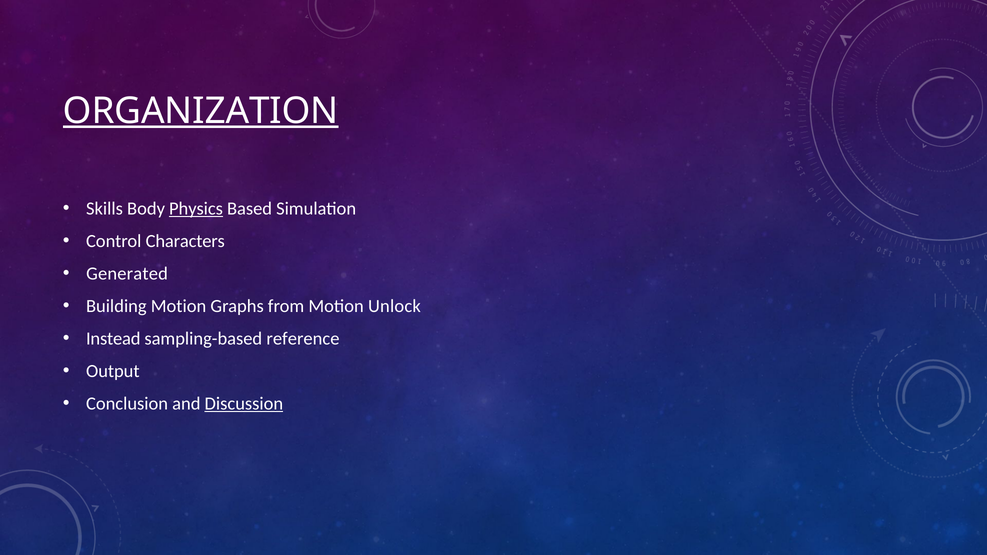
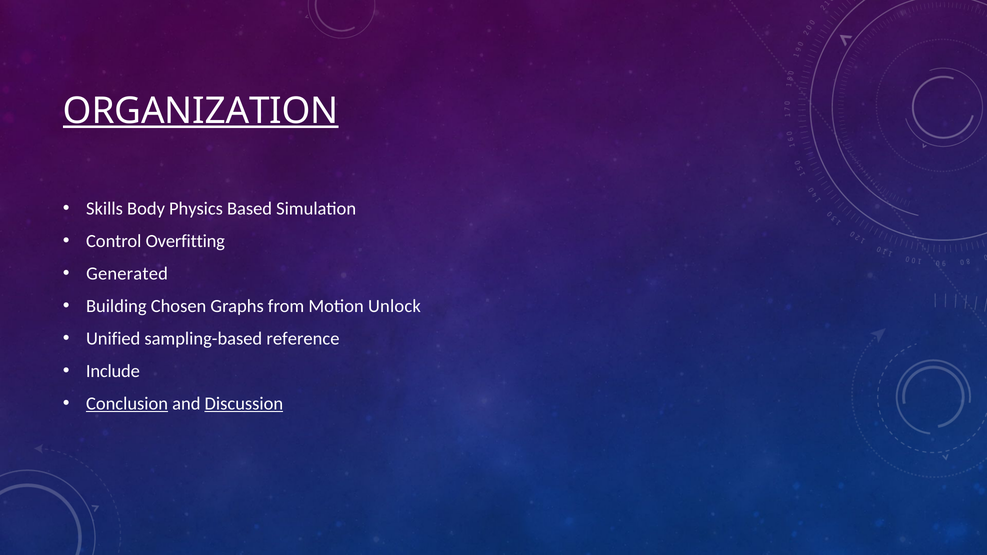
Physics underline: present -> none (196, 209)
Characters: Characters -> Overfitting (185, 241)
Building Motion: Motion -> Chosen (179, 306)
Instead: Instead -> Unified (113, 339)
Output: Output -> Include (113, 371)
Conclusion underline: none -> present (127, 404)
